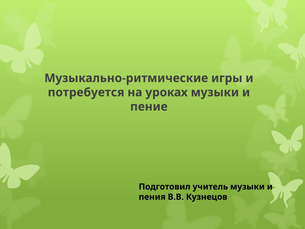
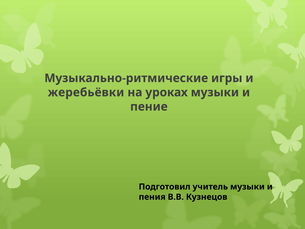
потребуется: потребуется -> жеребьёвки (86, 92)
